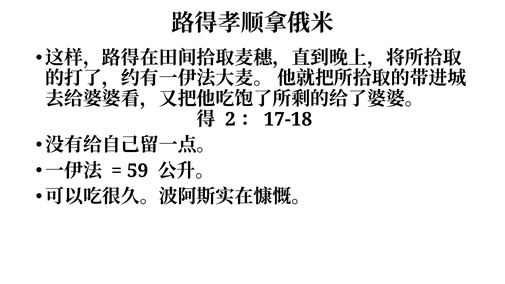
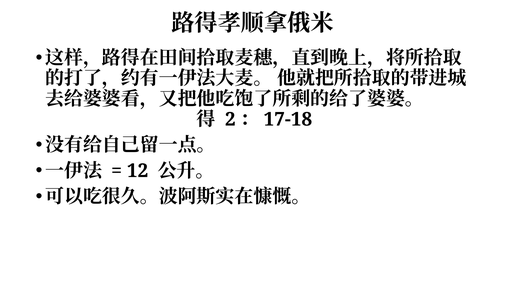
59: 59 -> 12 (138, 171)
